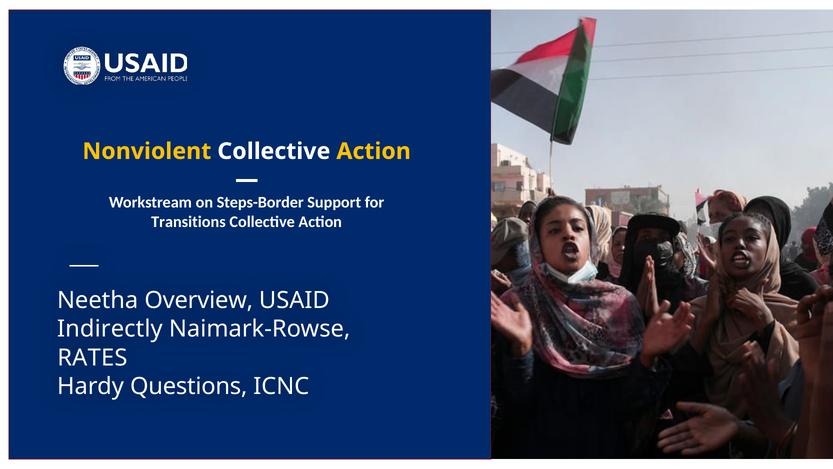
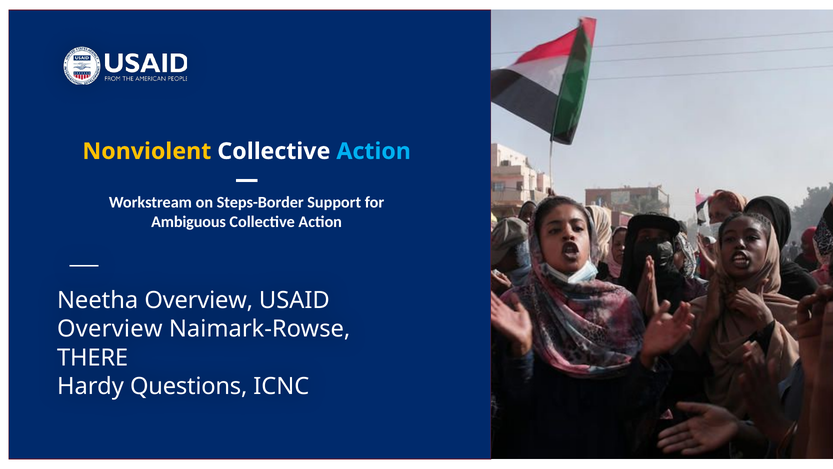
Action colour: yellow -> light blue (374, 151)
Transitions: Transitions -> Ambiguous (189, 221)
Indirectly: Indirectly -> Overview (110, 329)
RATES: RATES -> THERE (93, 357)
